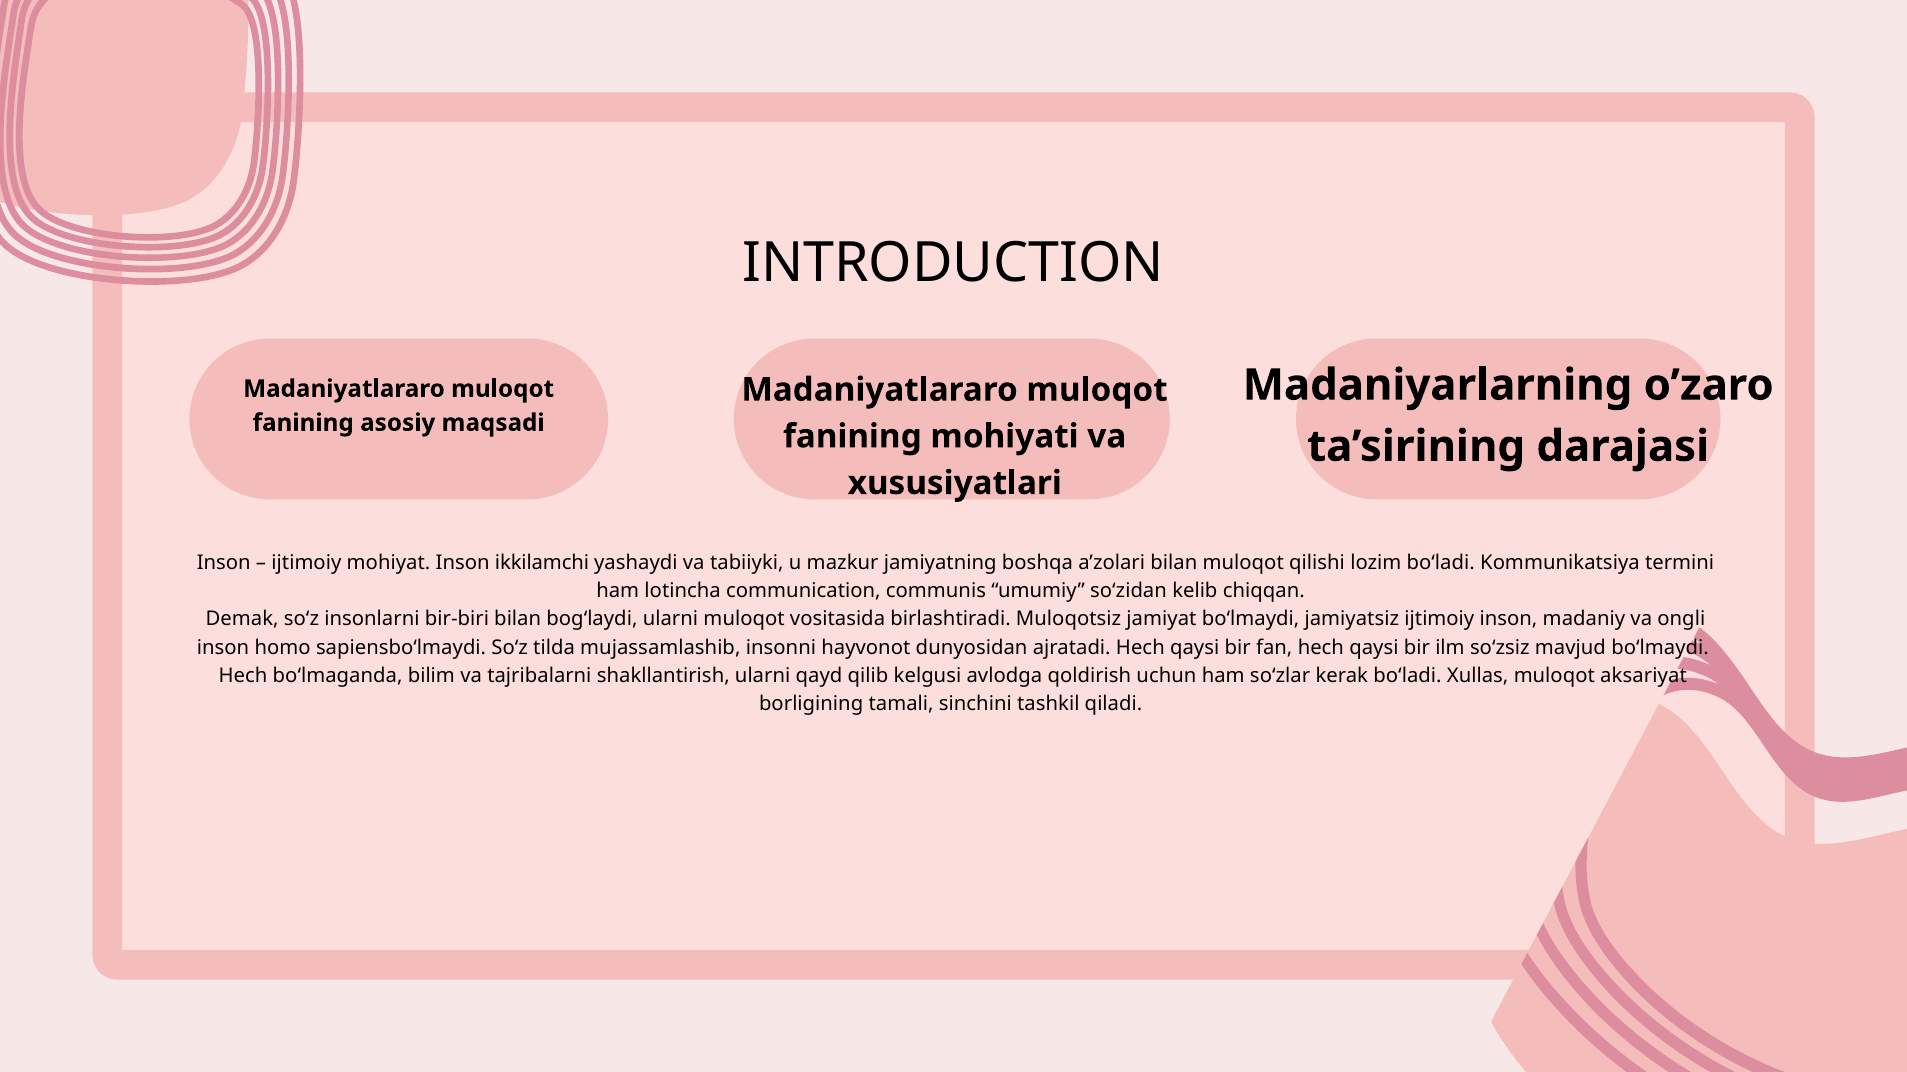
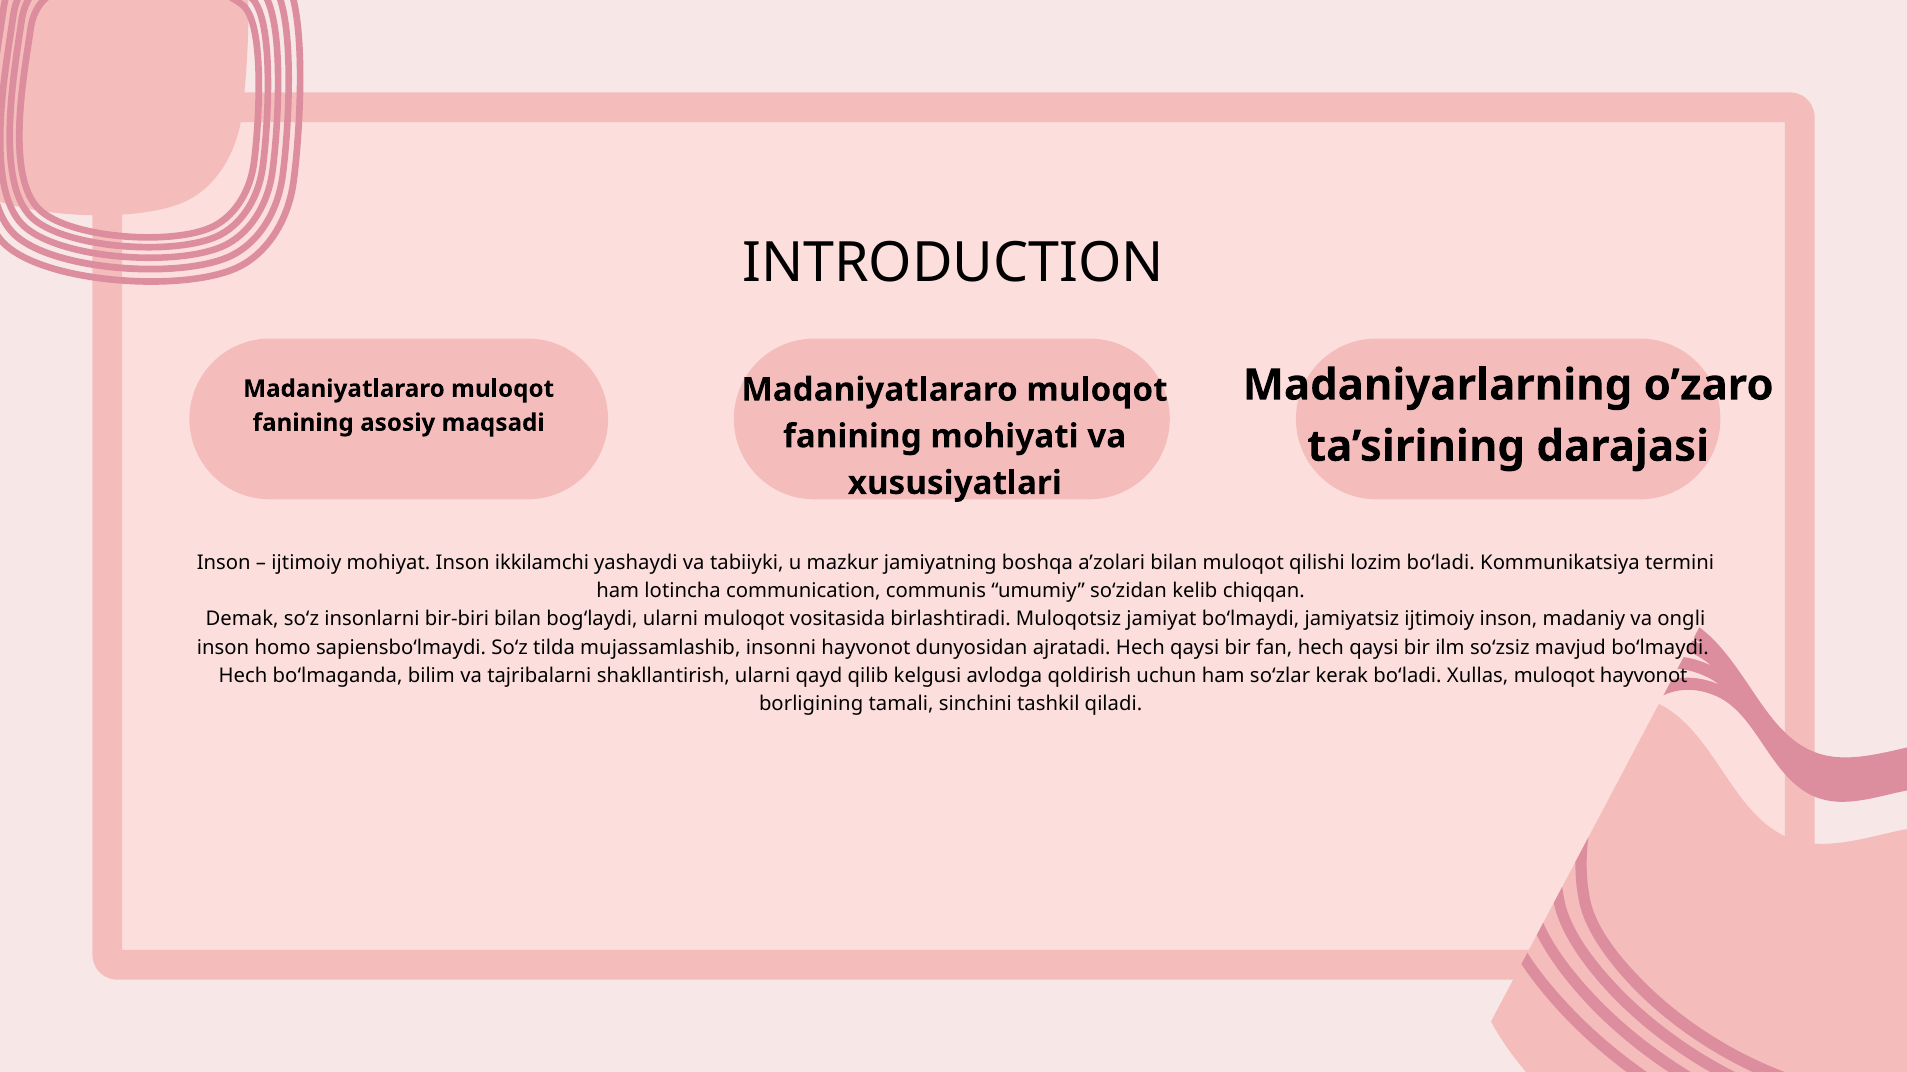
muloqot aksariyat: aksariyat -> hayvonot (1644, 676)
